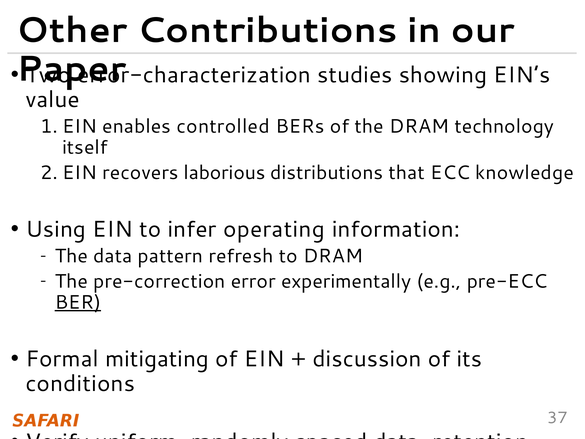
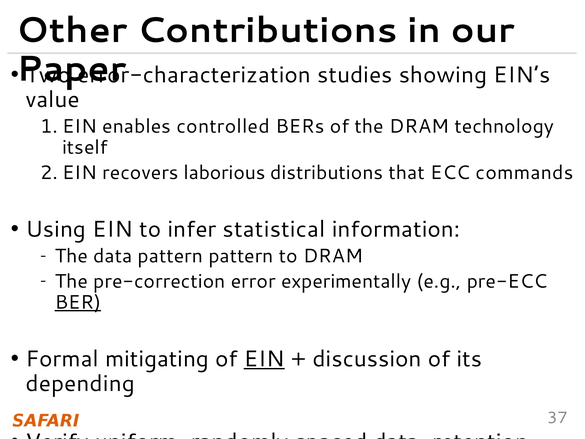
knowledge: knowledge -> commands (525, 173)
operating: operating -> statistical (274, 229)
pattern refresh: refresh -> pattern (241, 256)
EIN underline: none -> present (264, 359)
conditions: conditions -> depending (80, 383)
